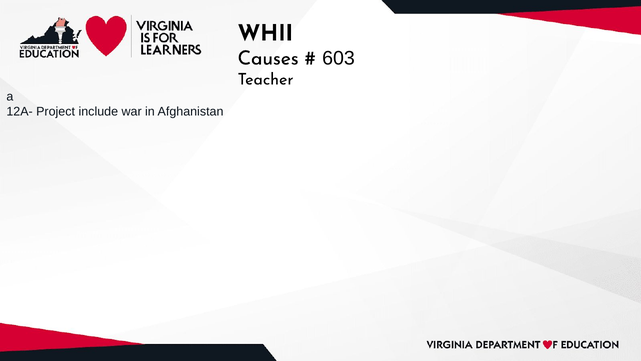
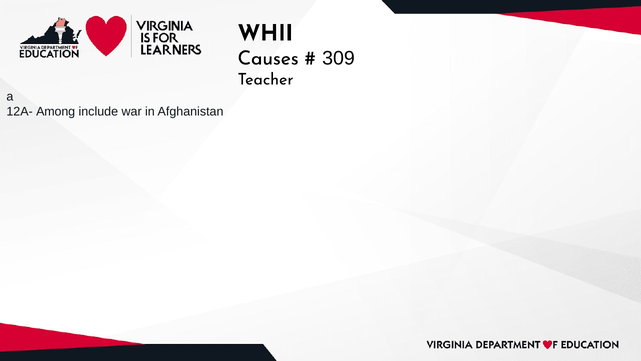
603: 603 -> 309 (338, 58)
Project: Project -> Among (56, 112)
